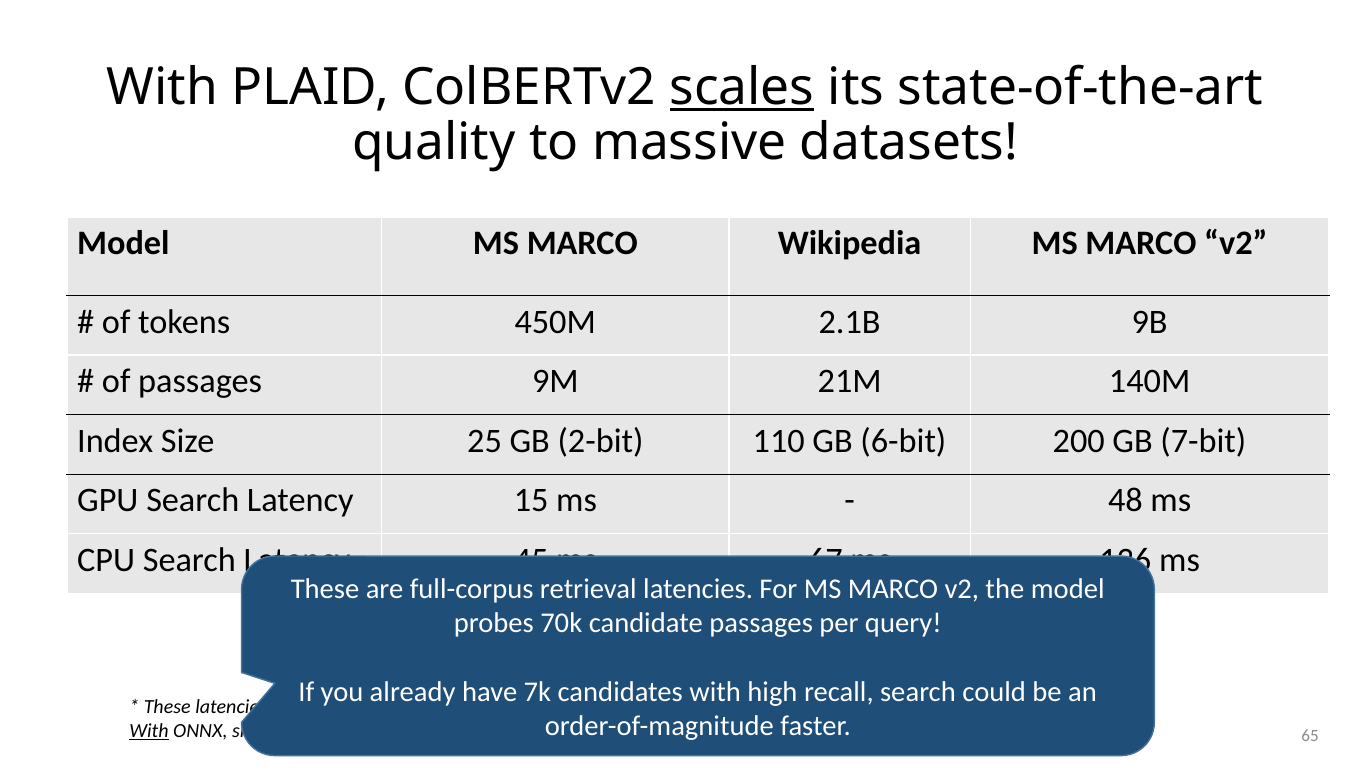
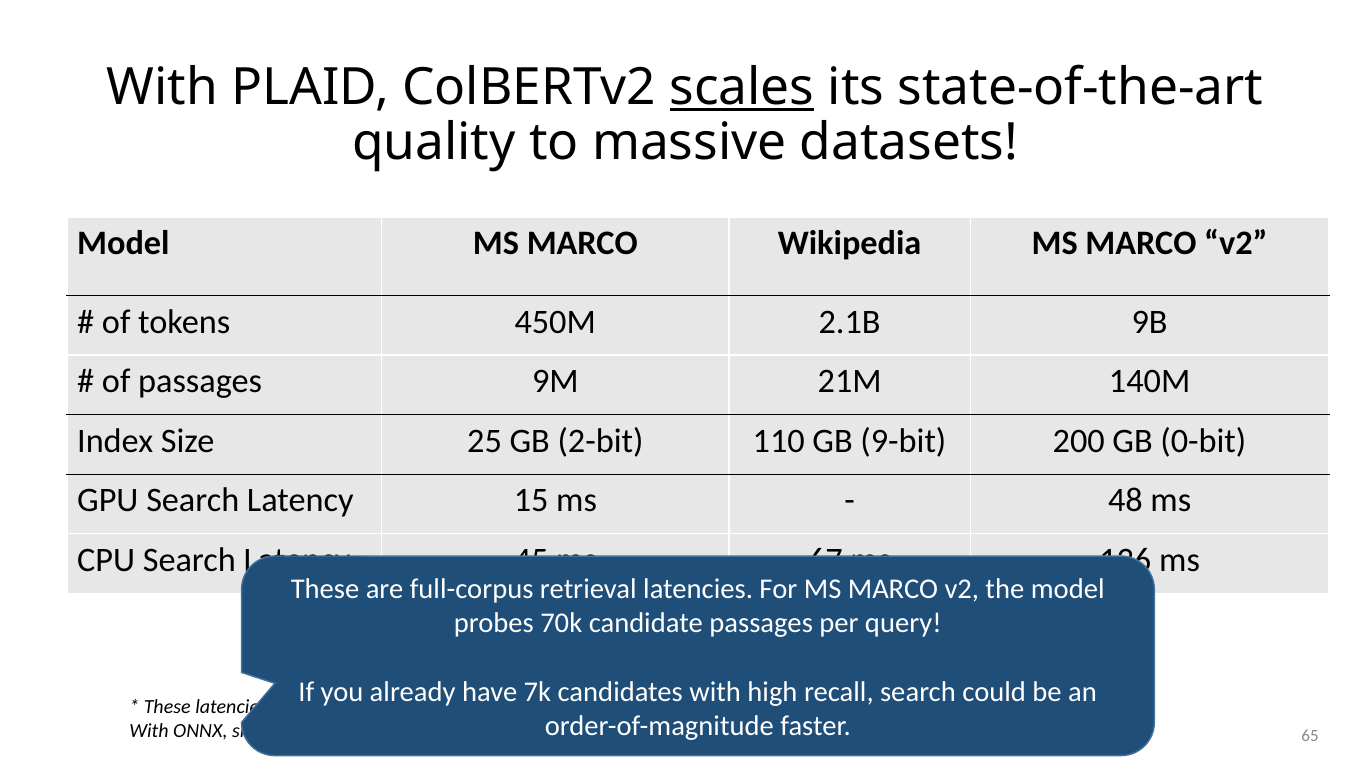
6-bit: 6-bit -> 9-bit (903, 441)
7-bit: 7-bit -> 0-bit (1203, 441)
With underline: present -> none (149, 731)
